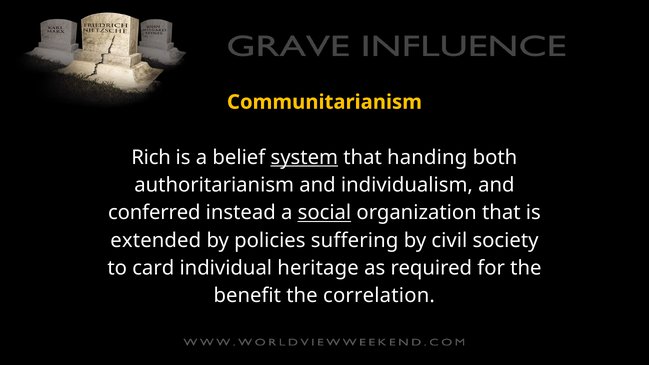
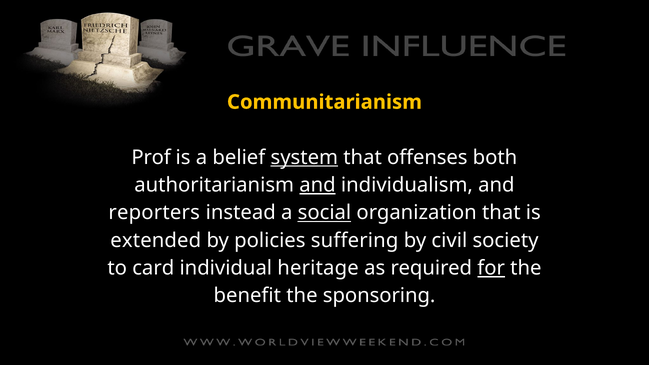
Rich: Rich -> Prof (151, 157)
handing: handing -> offenses (427, 157)
and underline: none -> present (318, 185)
conferred: conferred -> reporters (154, 213)
for underline: none -> present (491, 268)
correlation: correlation -> sponsoring (379, 296)
